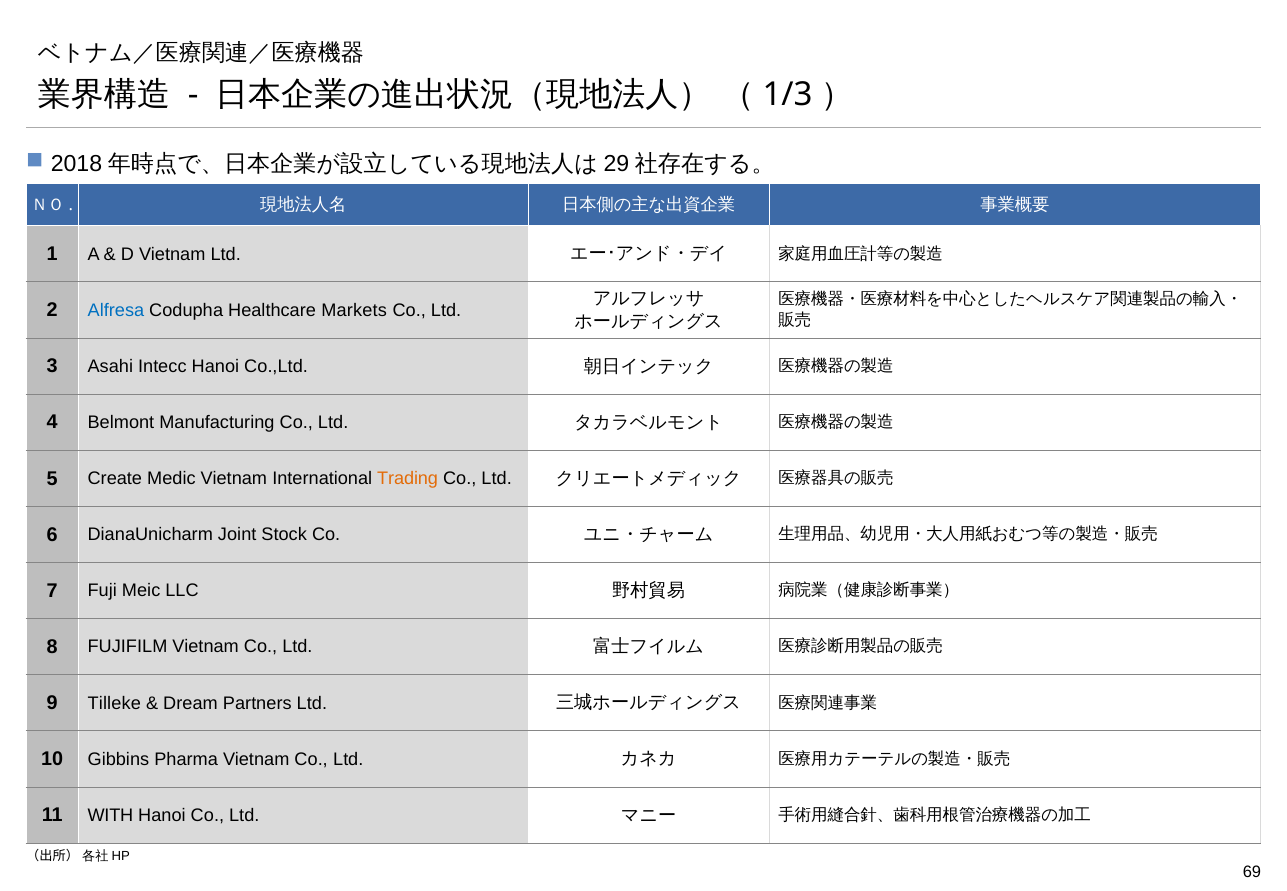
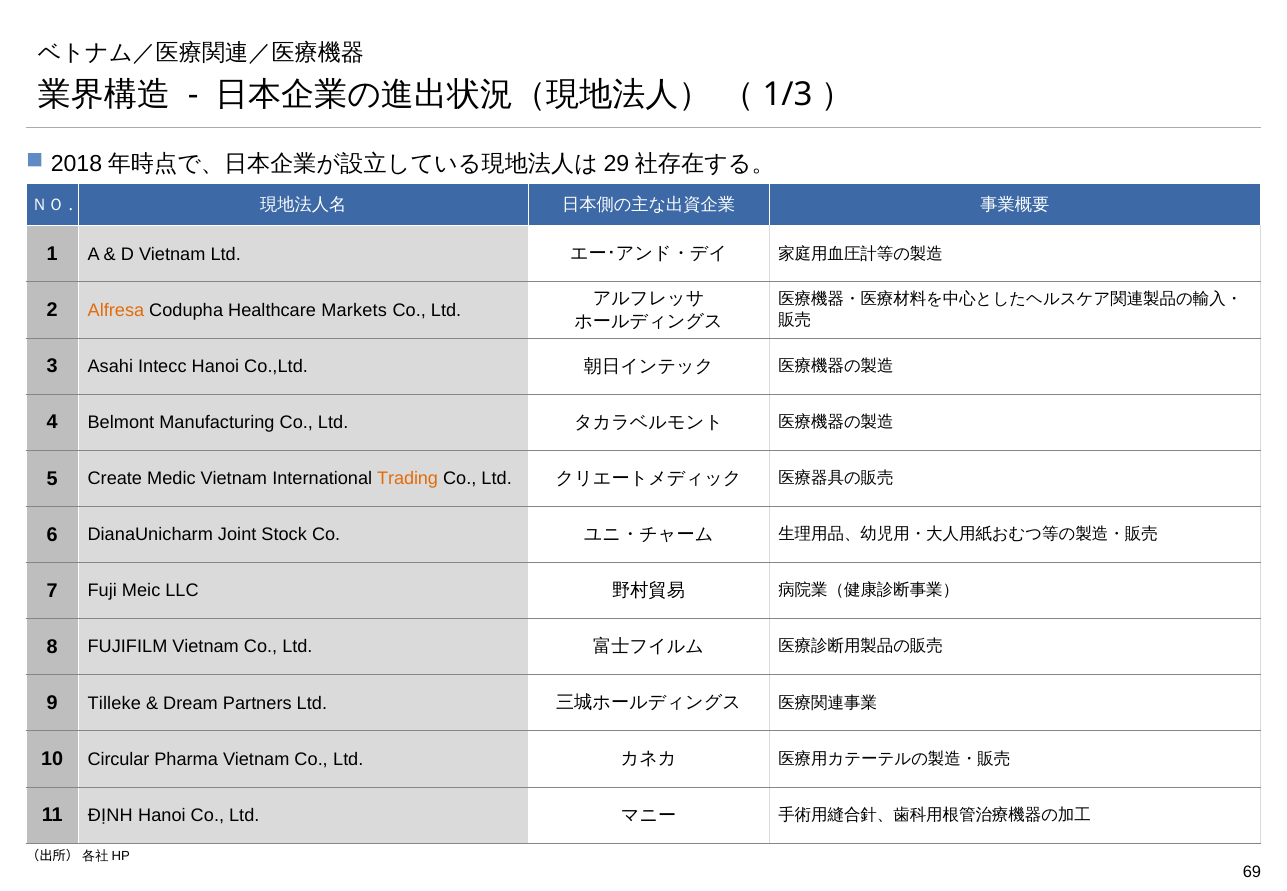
Alfresa colour: blue -> orange (116, 310)
Gibbins: Gibbins -> Circular (118, 759)
WITH: WITH -> ĐỊNH (110, 815)
